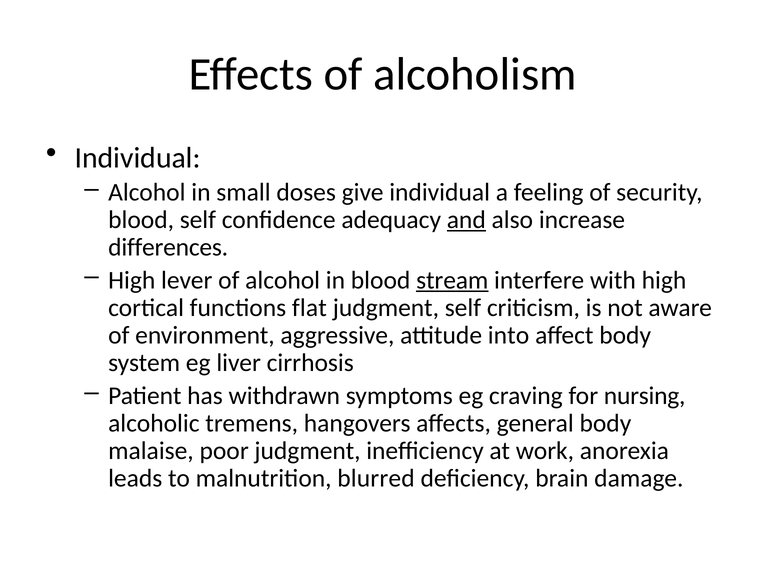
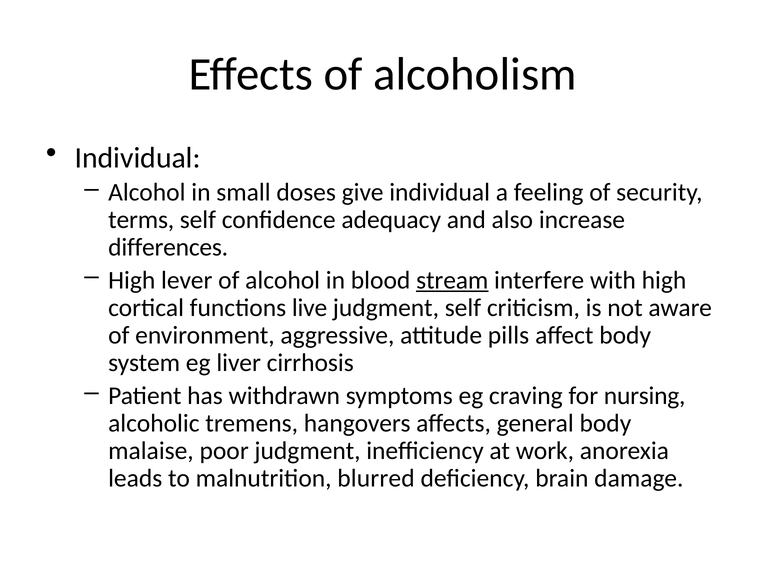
blood: blood -> terms (141, 220)
and underline: present -> none (466, 220)
flat: flat -> live (310, 308)
into: into -> pills (509, 336)
